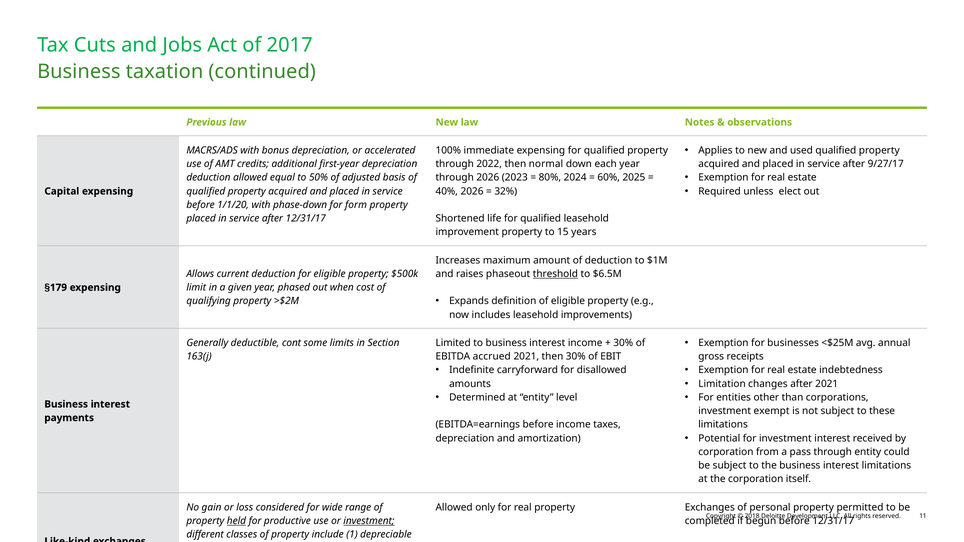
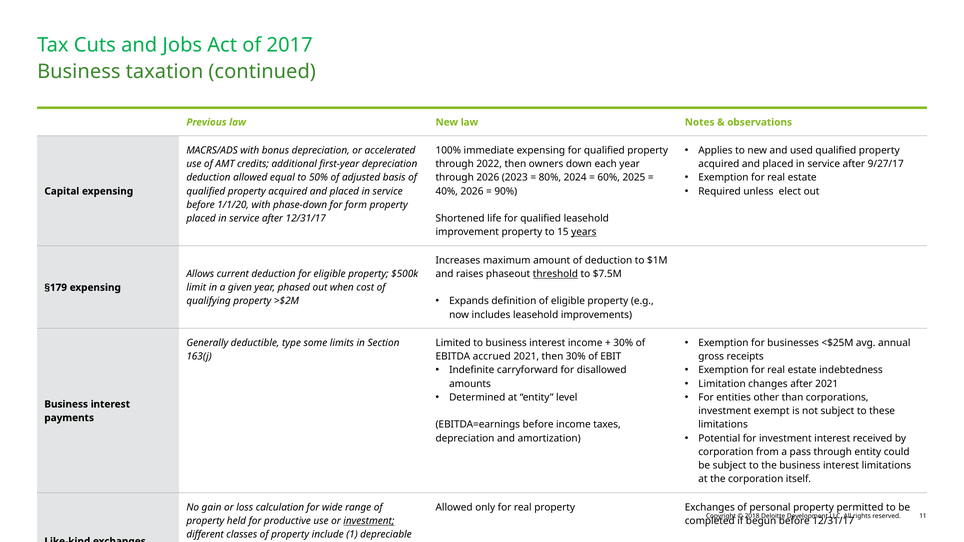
normal: normal -> owners (546, 164)
32%: 32% -> 90% (506, 191)
years underline: none -> present (584, 232)
$6.5M: $6.5M -> $7.5M (607, 274)
cont: cont -> type (291, 343)
considered: considered -> calculation (280, 507)
held underline: present -> none (236, 521)
